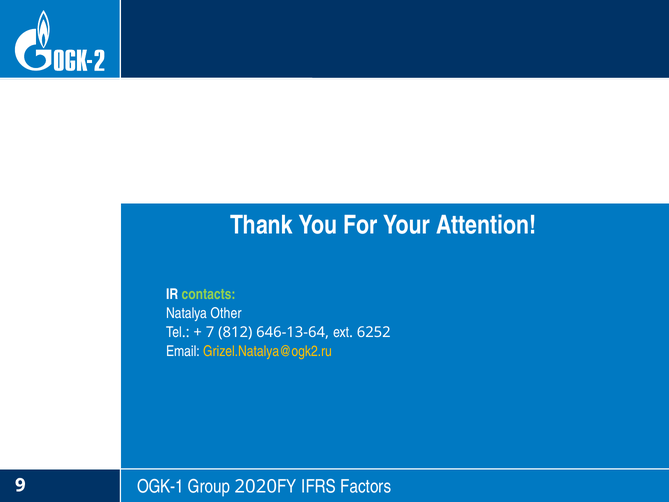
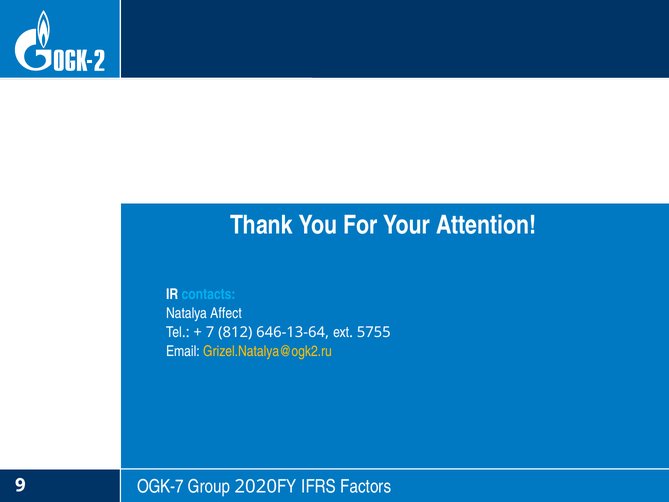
contacts colour: light green -> light blue (209, 294)
Other: Other -> Affect (226, 313)
6252: 6252 -> 5755 (374, 332)
OGK-1: OGK-1 -> OGK-7 (160, 486)
